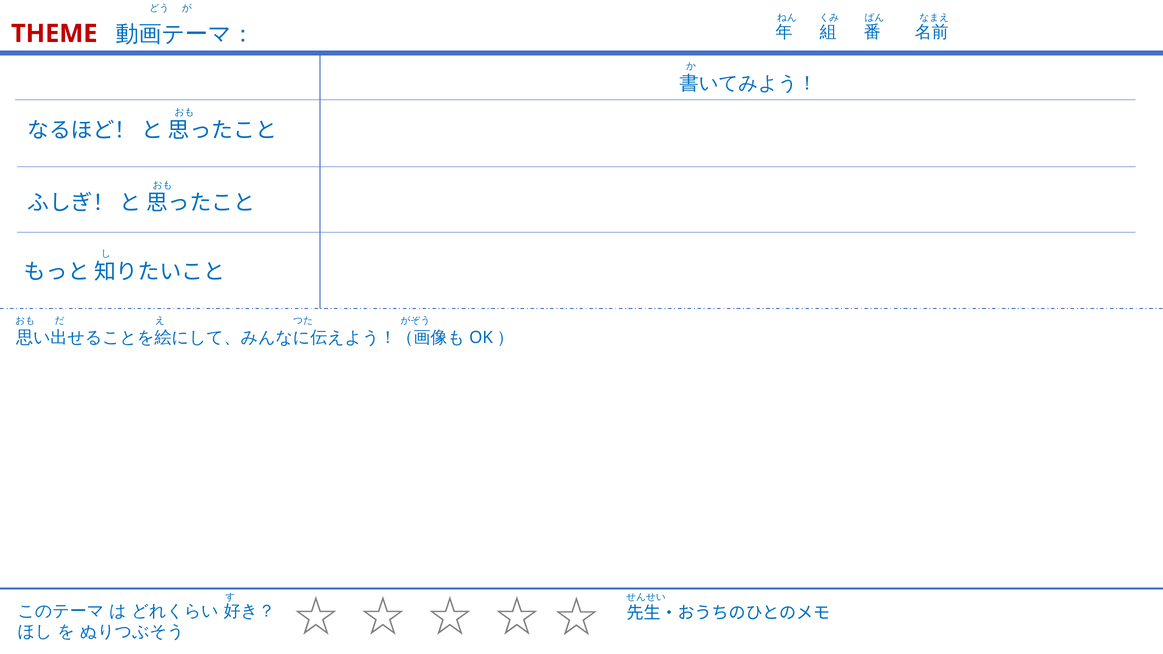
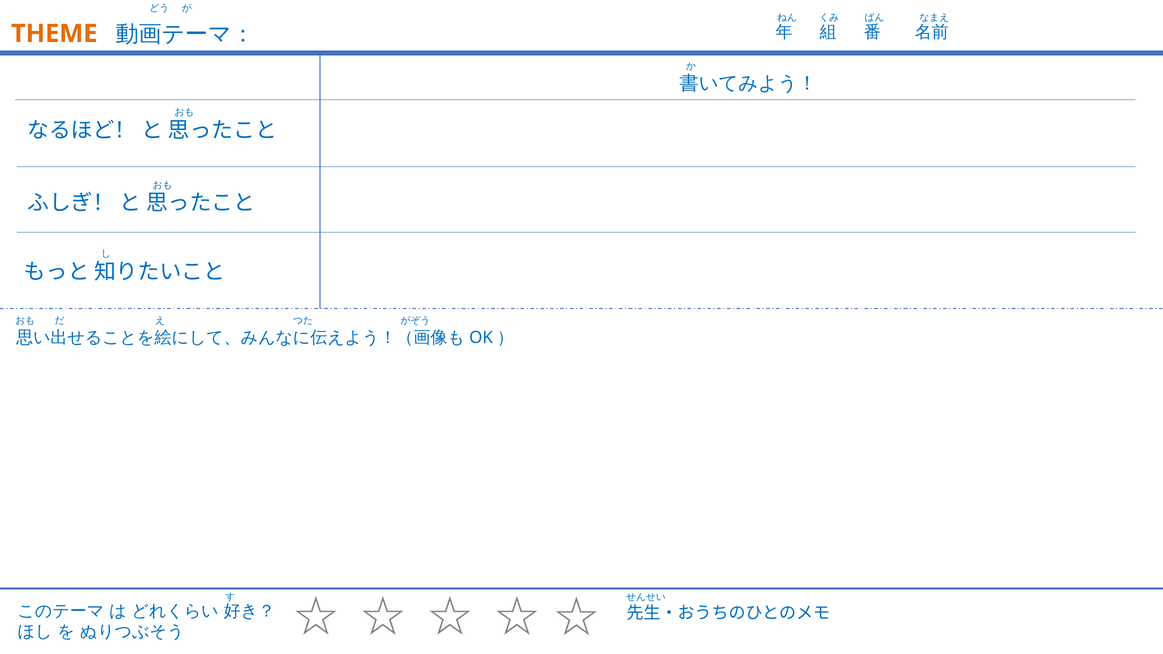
THEME colour: red -> orange (54, 34)
